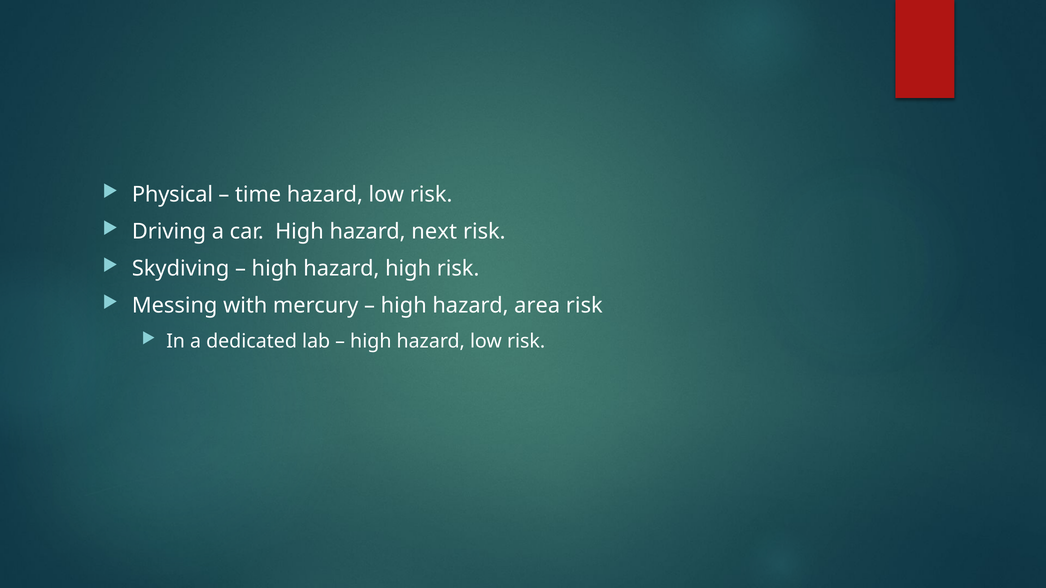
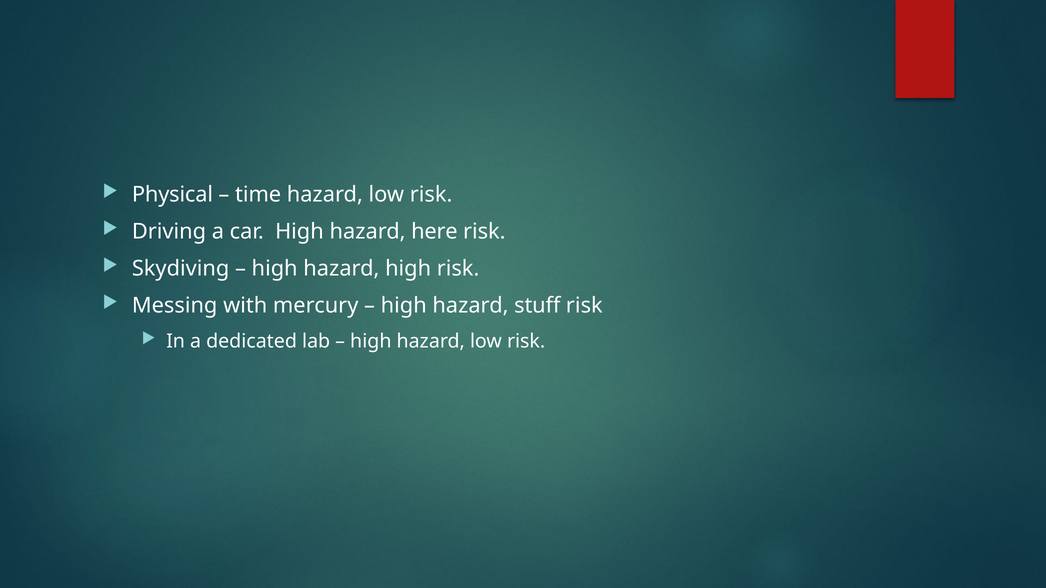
next: next -> here (434, 232)
area: area -> stuff (537, 306)
